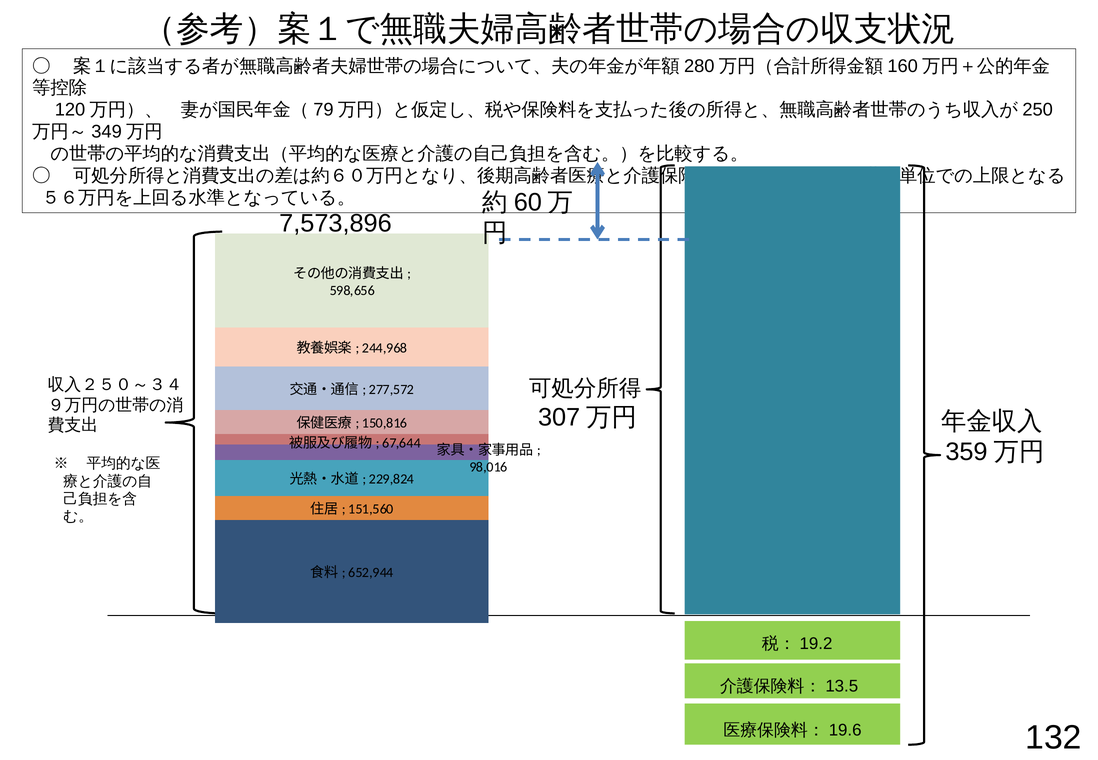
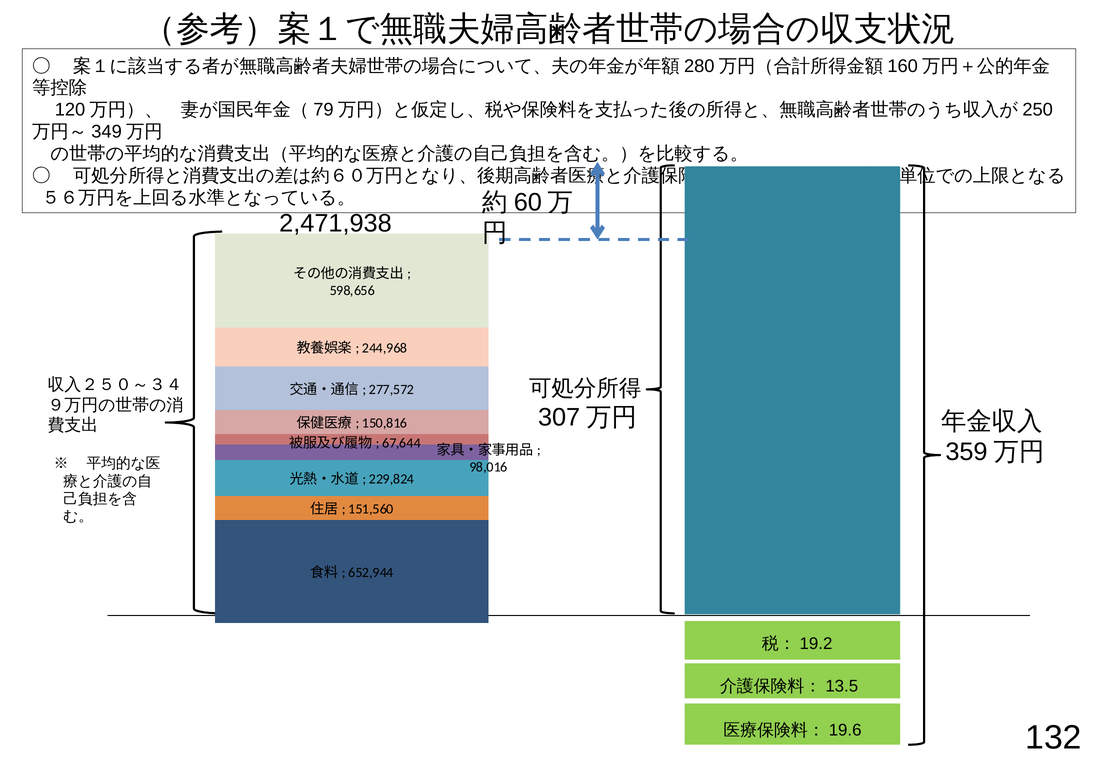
7,573,896: 7,573,896 -> 2,471,938 (335, 223)
